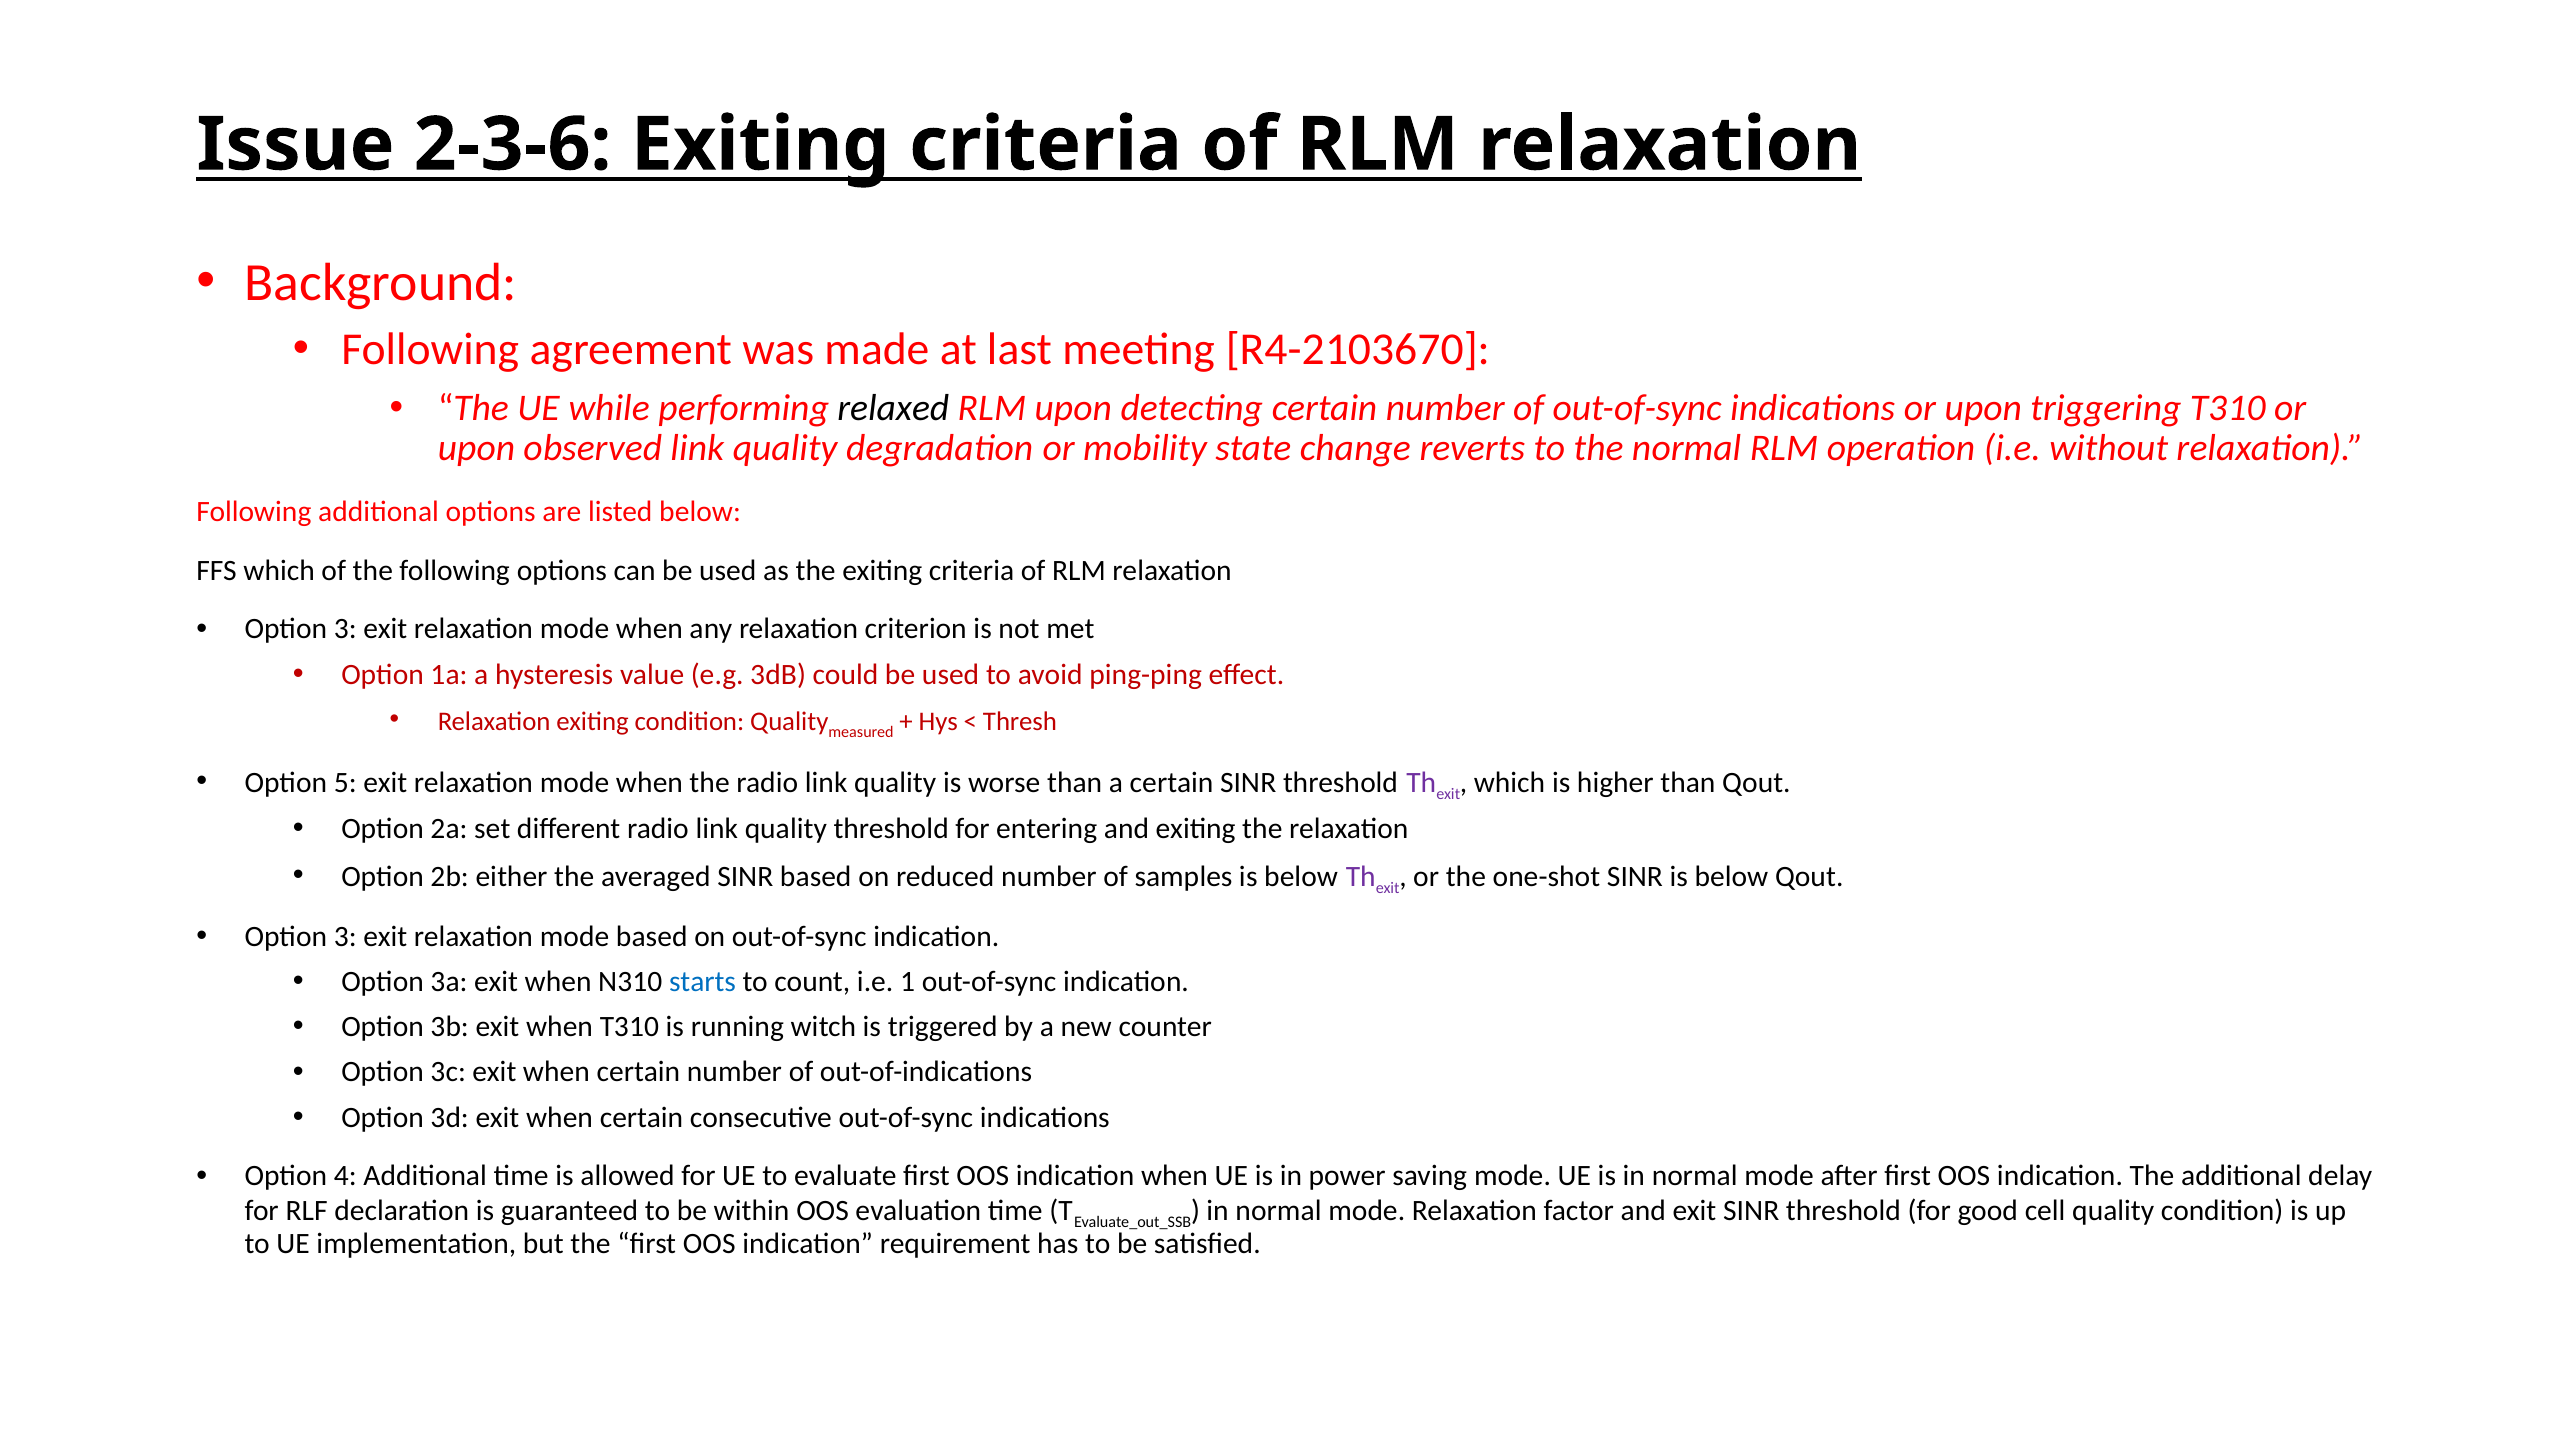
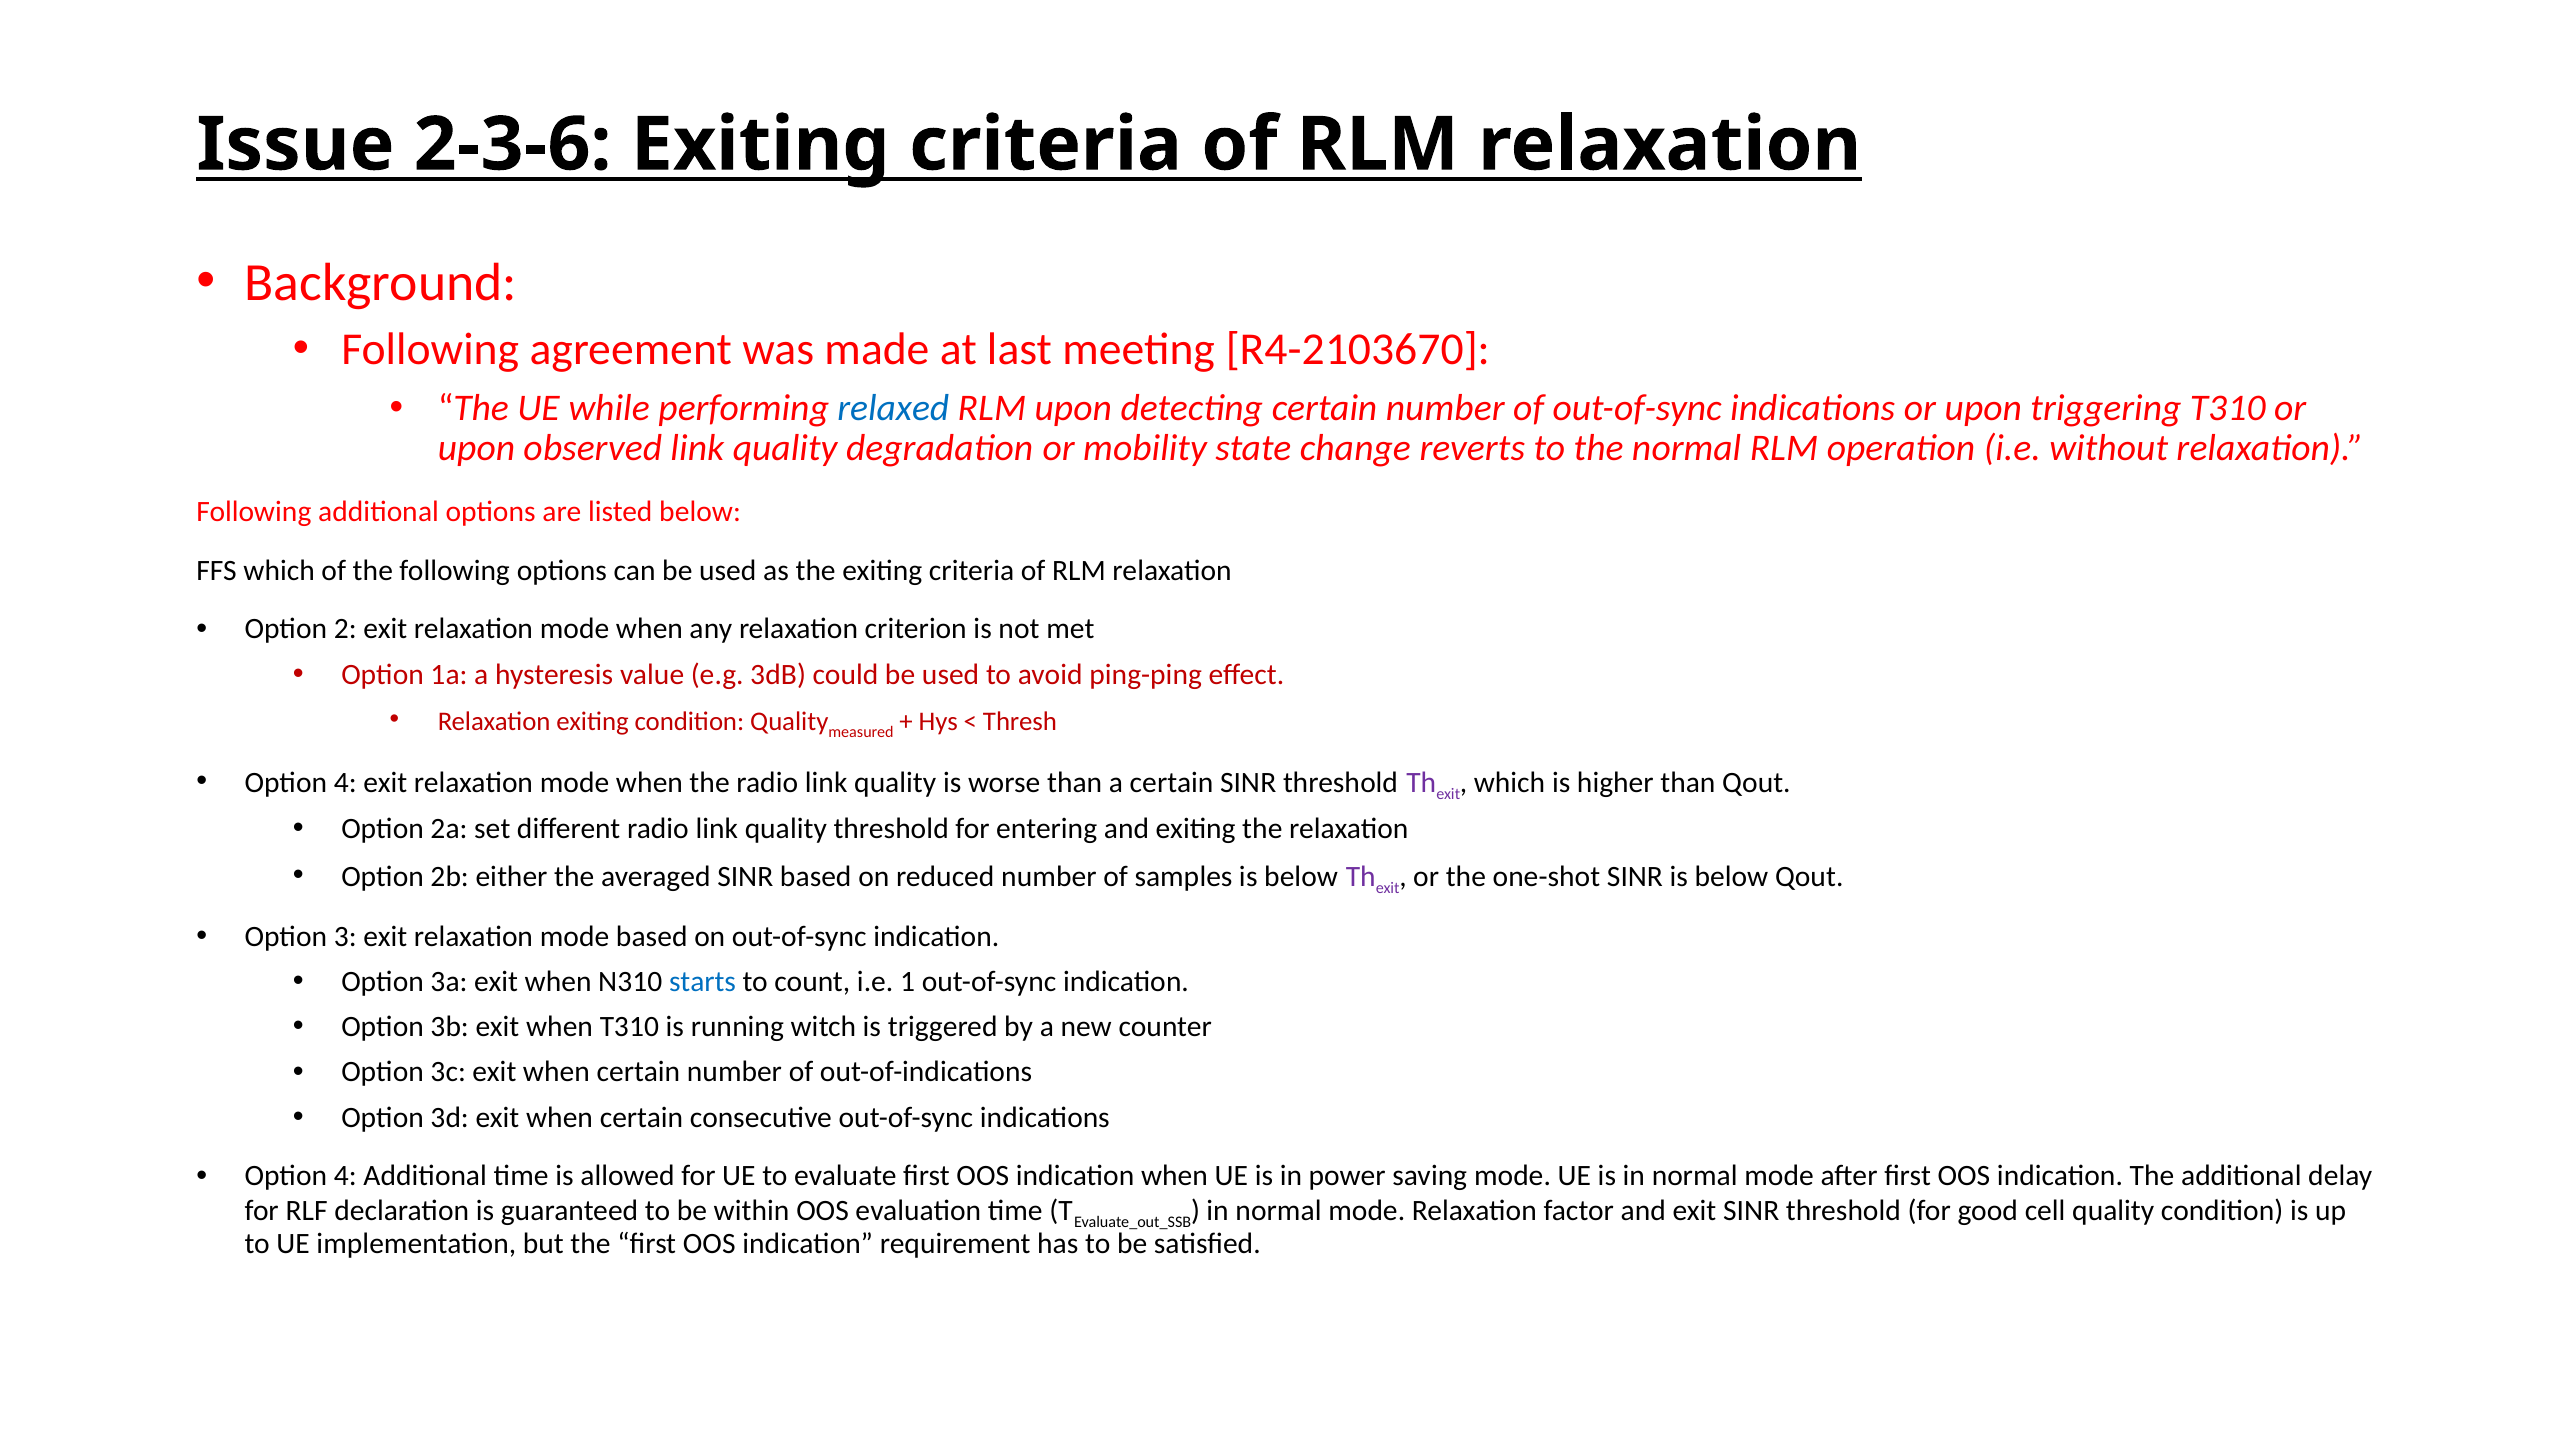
relaxed colour: black -> blue (893, 408)
3: 3 -> 2 (345, 629)
5: 5 -> 4 (345, 783)
